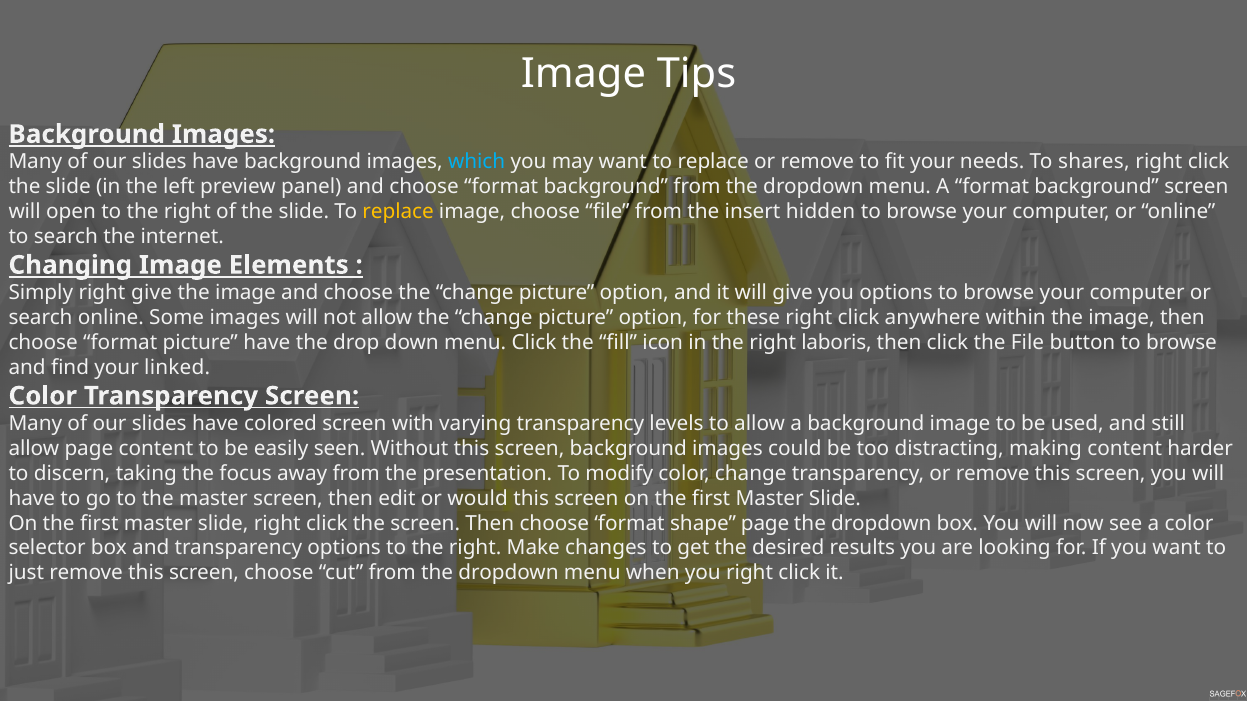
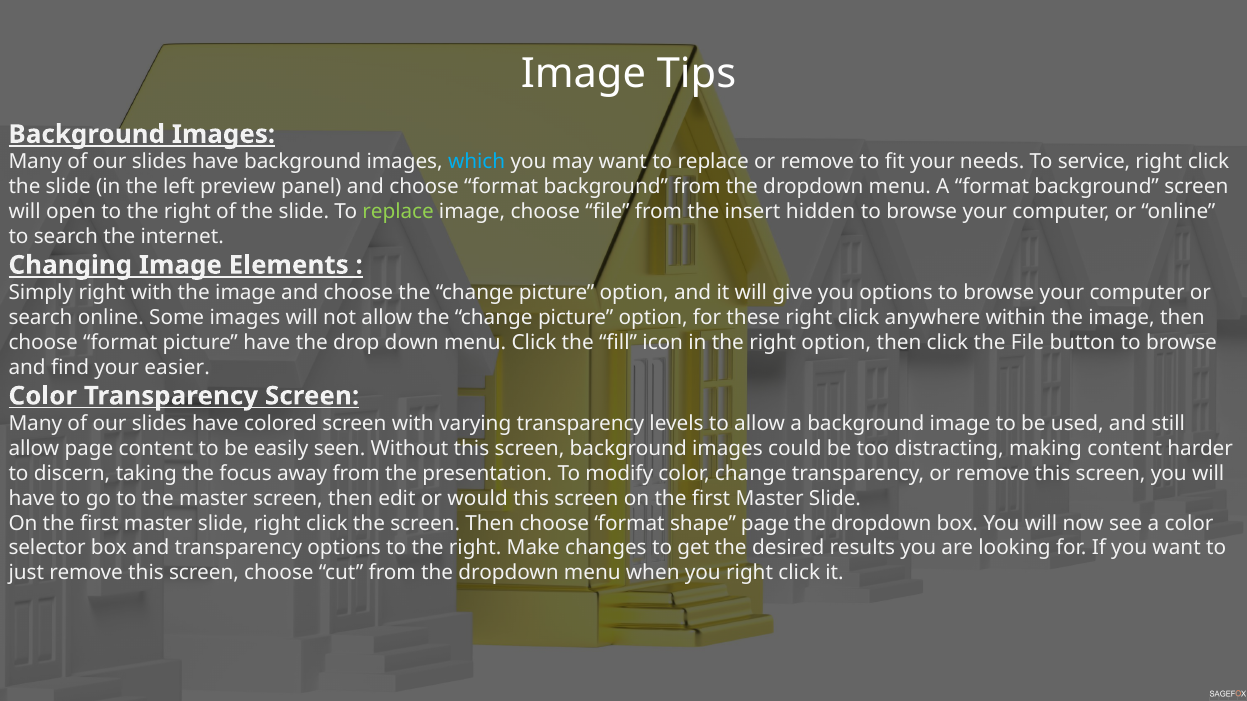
shares: shares -> service (1094, 162)
replace colour: yellow -> light green (398, 212)
right give: give -> with (152, 293)
right laboris: laboris -> option (836, 343)
linked: linked -> easier (177, 368)
